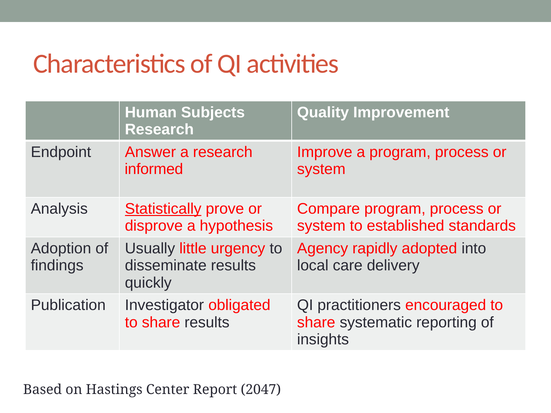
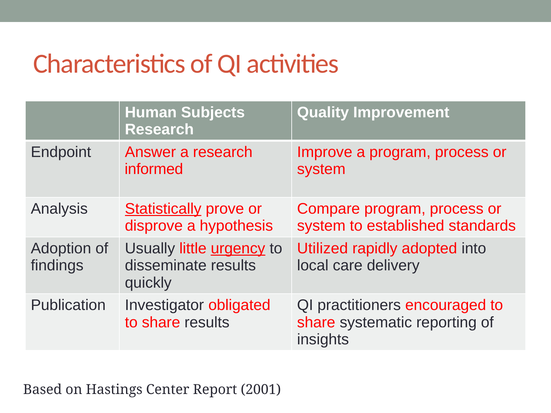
urgency underline: none -> present (238, 249)
Agency: Agency -> Utilized (323, 249)
2047: 2047 -> 2001 (261, 390)
